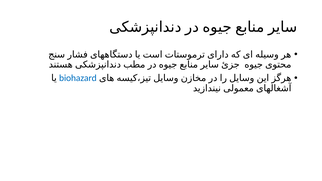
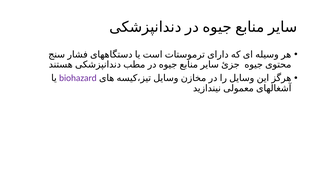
biohazard colour: blue -> purple (78, 78)
